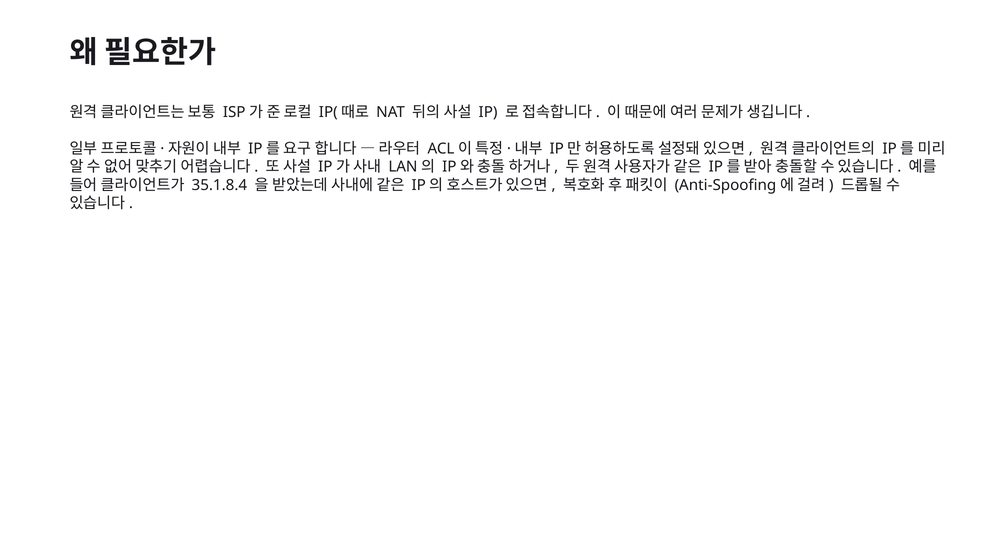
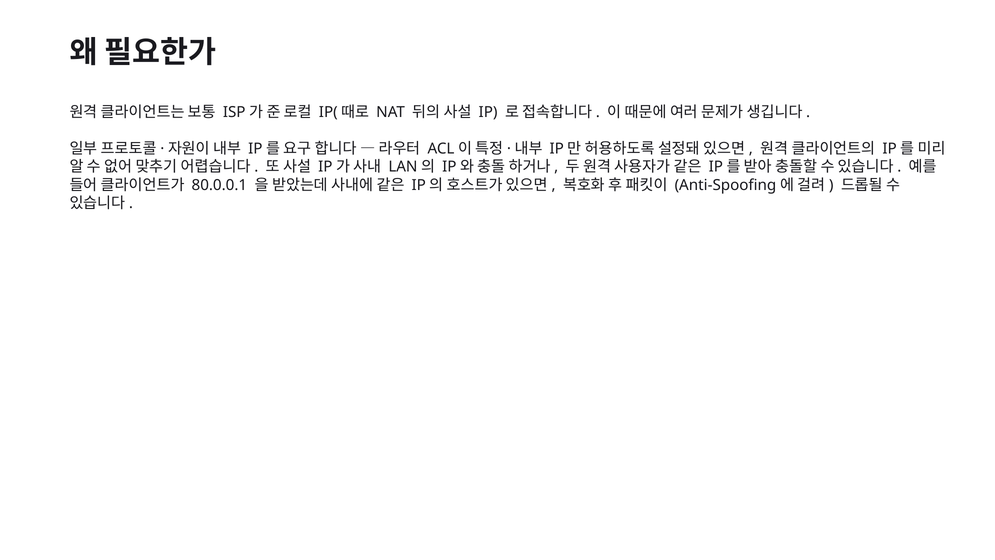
35.1.8.4: 35.1.8.4 -> 80.0.0.1 (219, 185)
